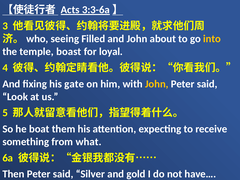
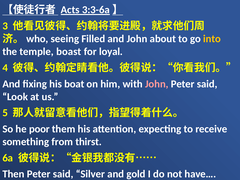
gate: gate -> boat (74, 84)
John colour: yellow -> pink (157, 84)
boat: boat -> poor (39, 129)
what: what -> thirst (89, 142)
